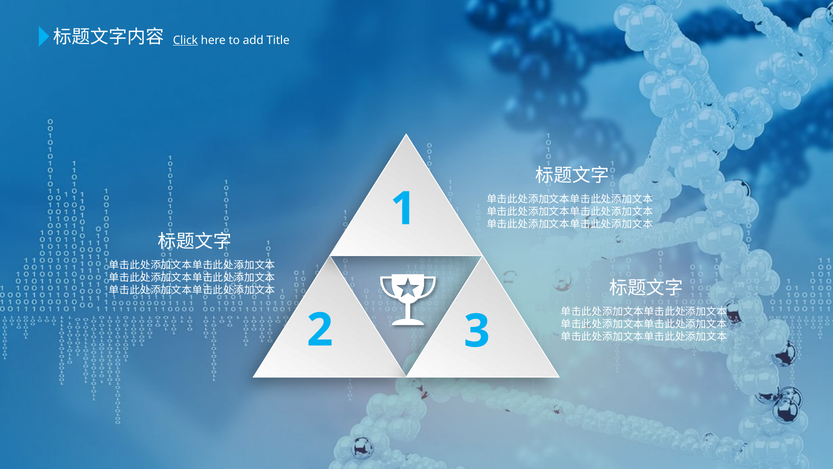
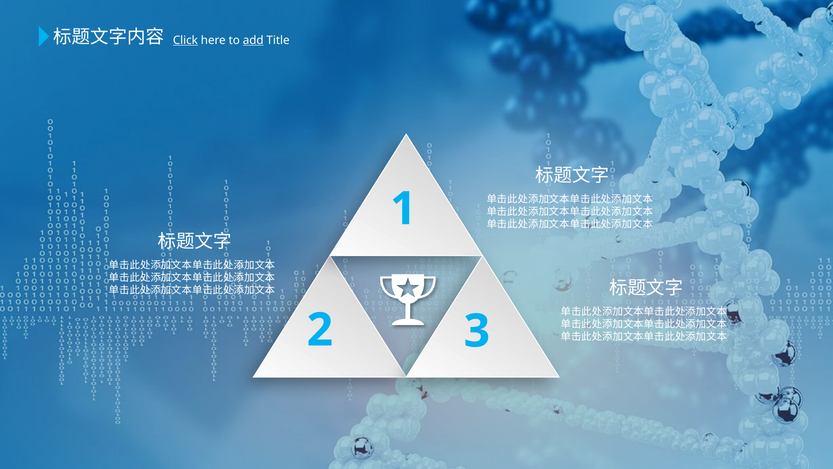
add underline: none -> present (253, 40)
